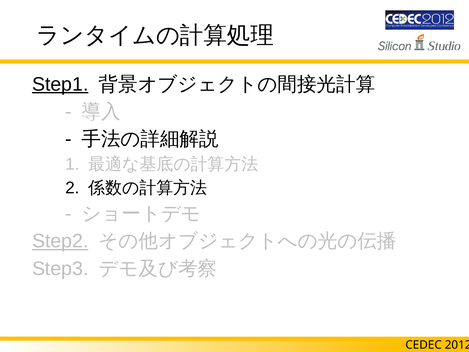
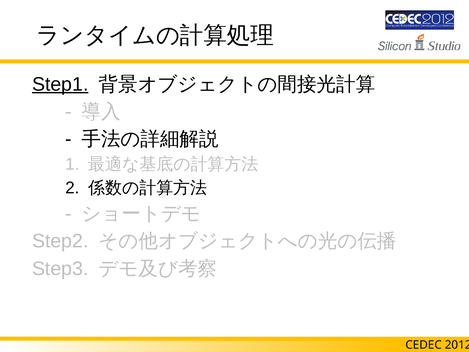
Step2 underline: present -> none (60, 241)
